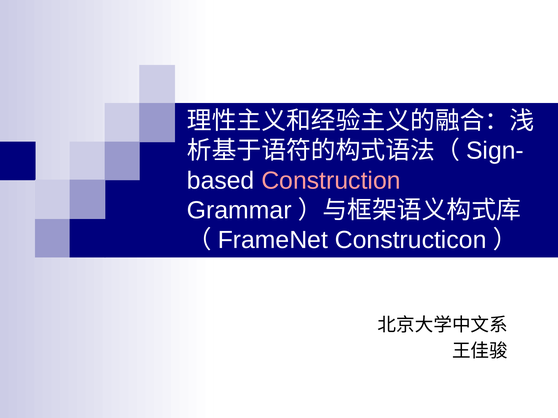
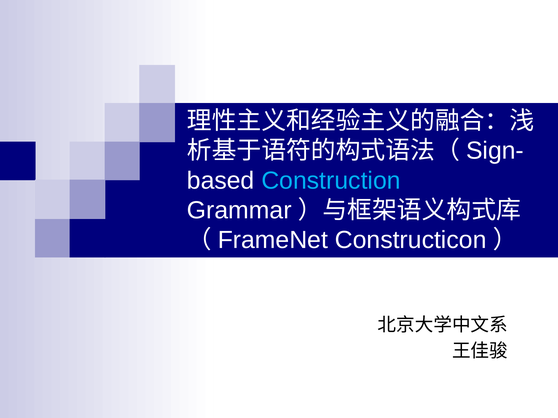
Construction colour: pink -> light blue (331, 181)
